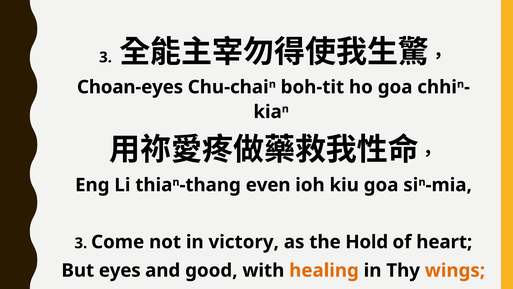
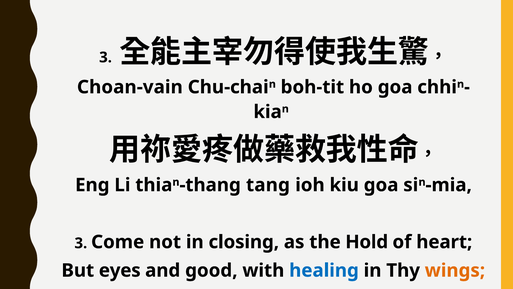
Choan-eyes: Choan-eyes -> Choan-vain (130, 87)
even: even -> tang (268, 185)
victory: victory -> closing (244, 242)
healing colour: orange -> blue (324, 270)
